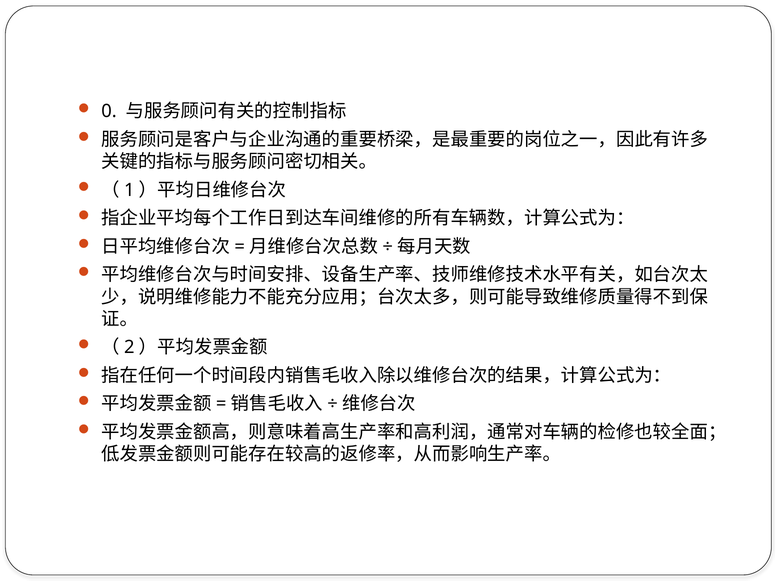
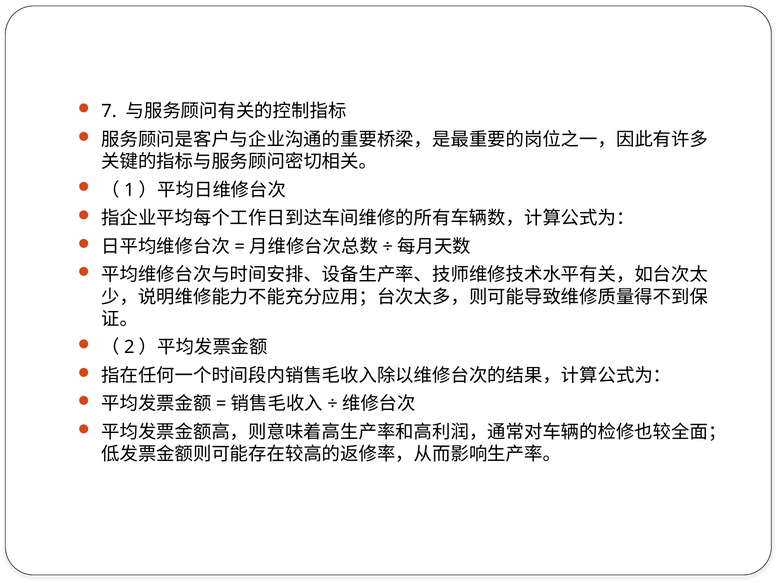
0: 0 -> 7 (109, 111)
